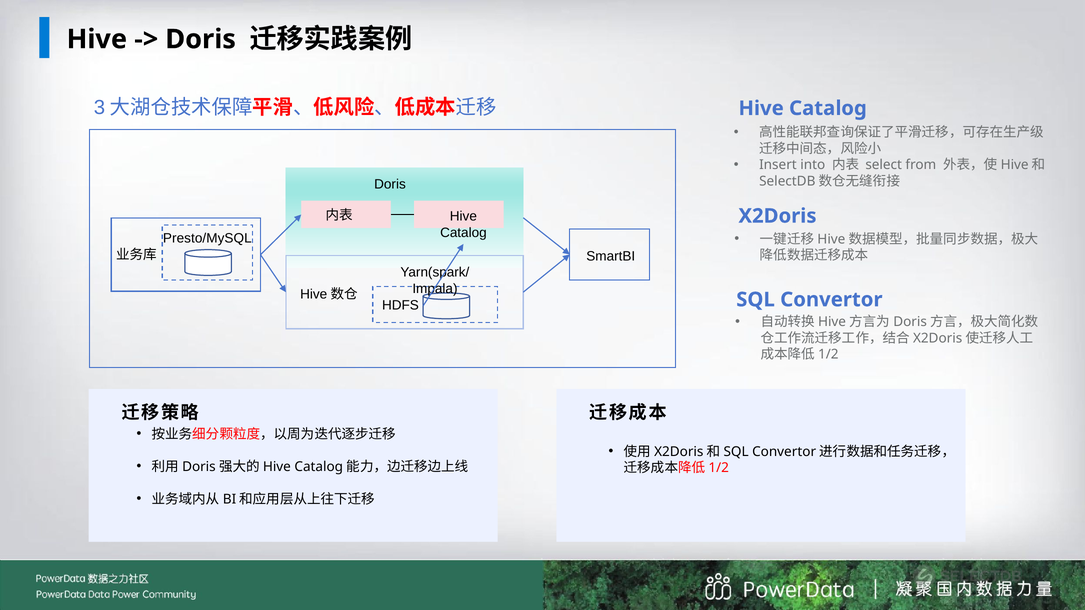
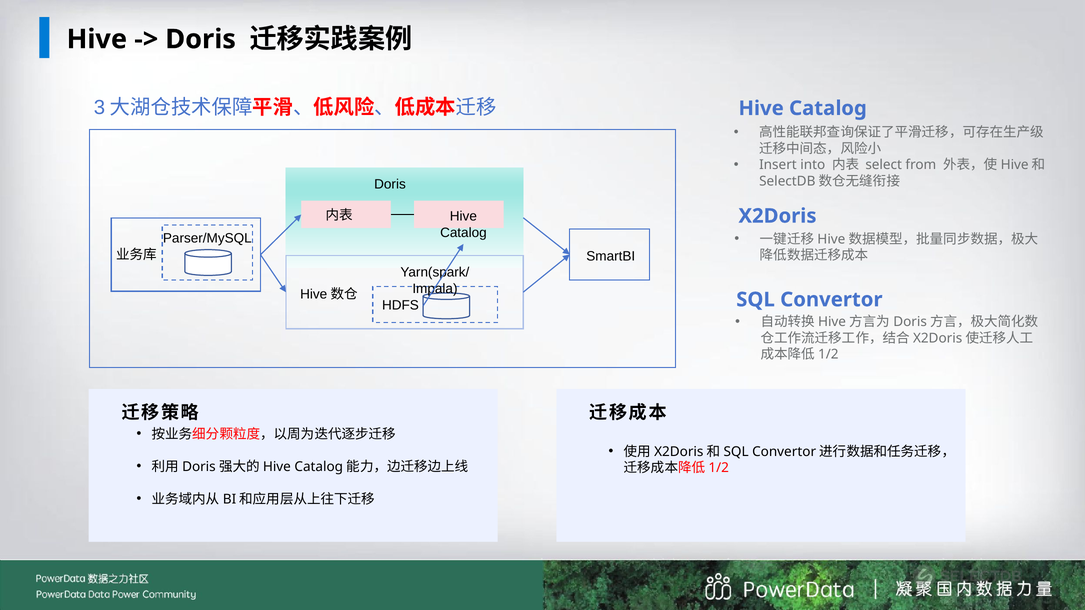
Presto/MySQL: Presto/MySQL -> Parser/MySQL (207, 238)
